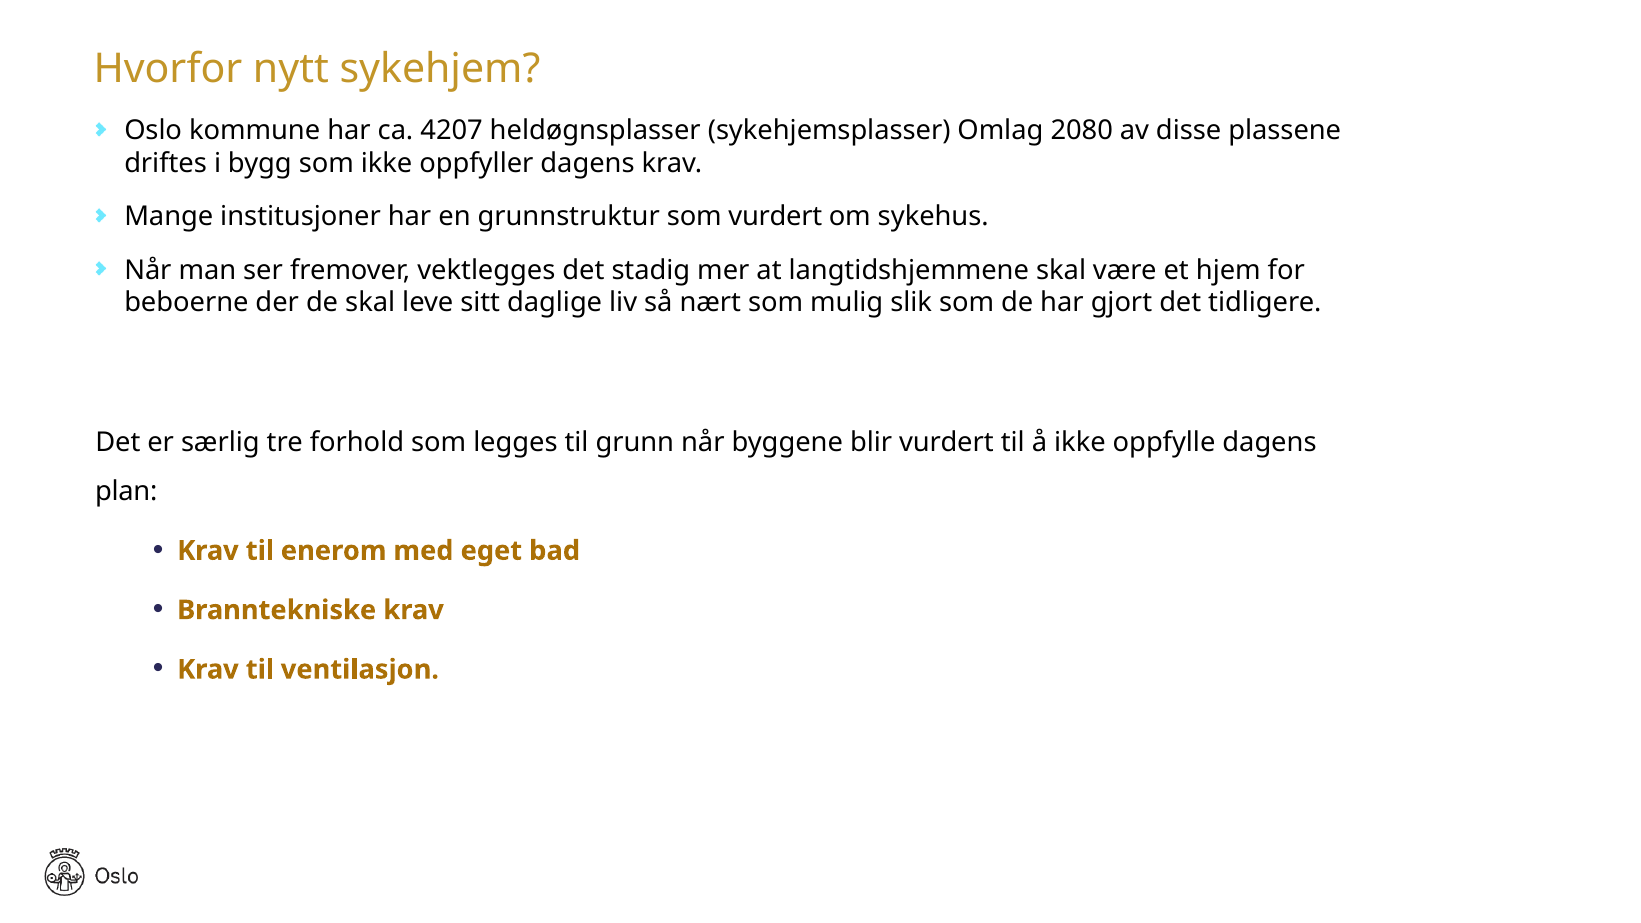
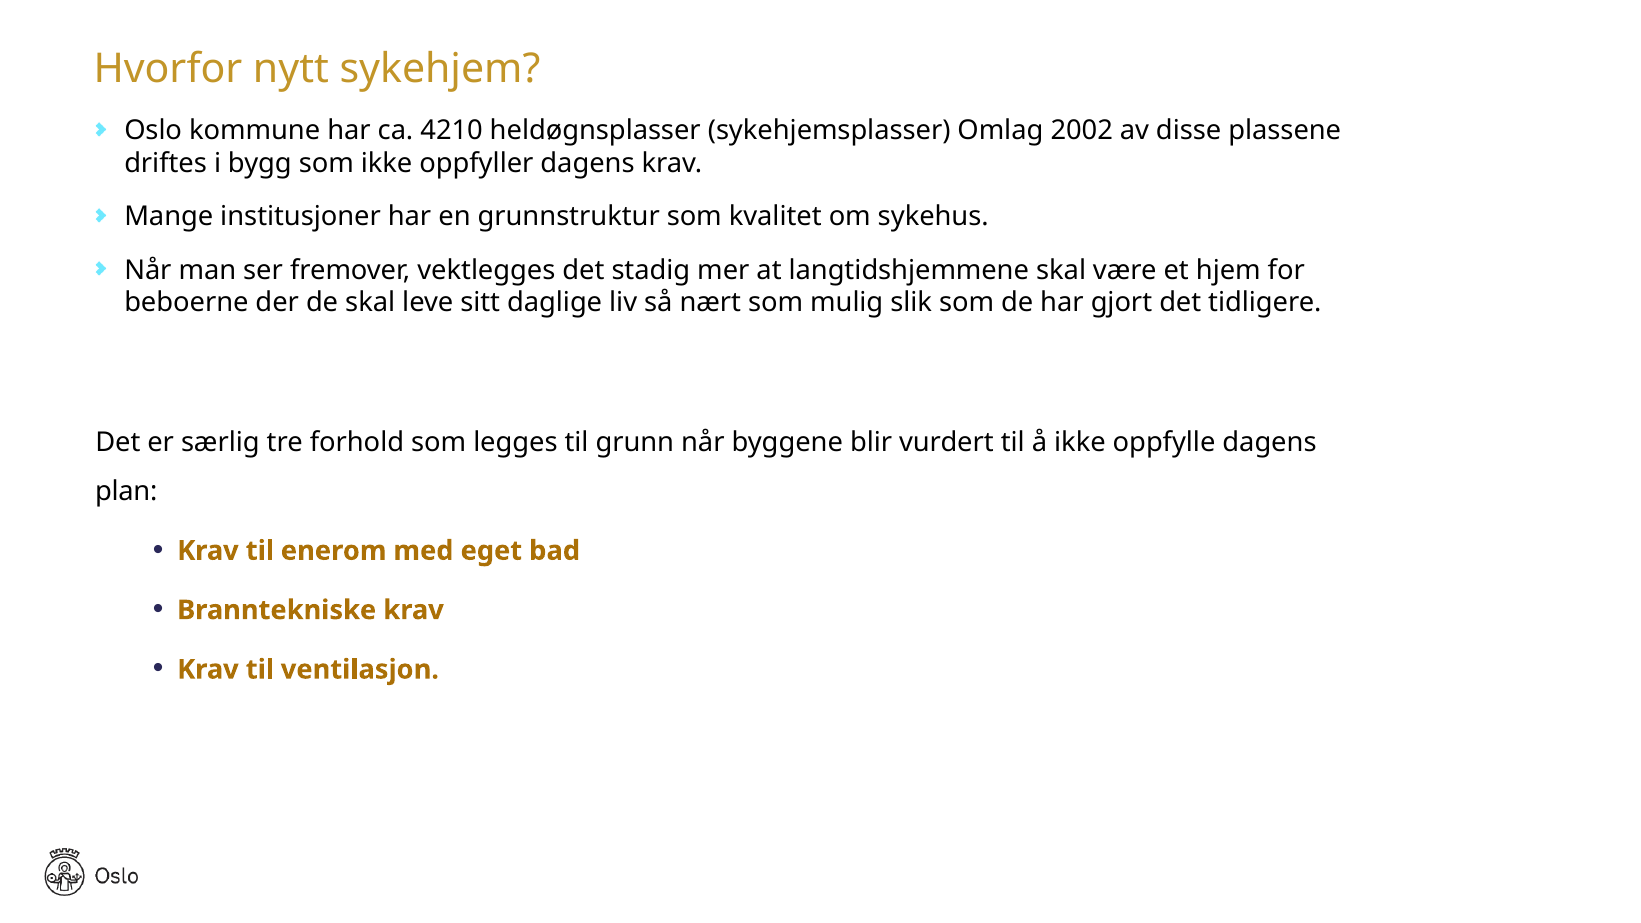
4207: 4207 -> 4210 (452, 131)
2080: 2080 -> 2002 (1082, 131)
som vurdert: vurdert -> kvalitet (775, 217)
